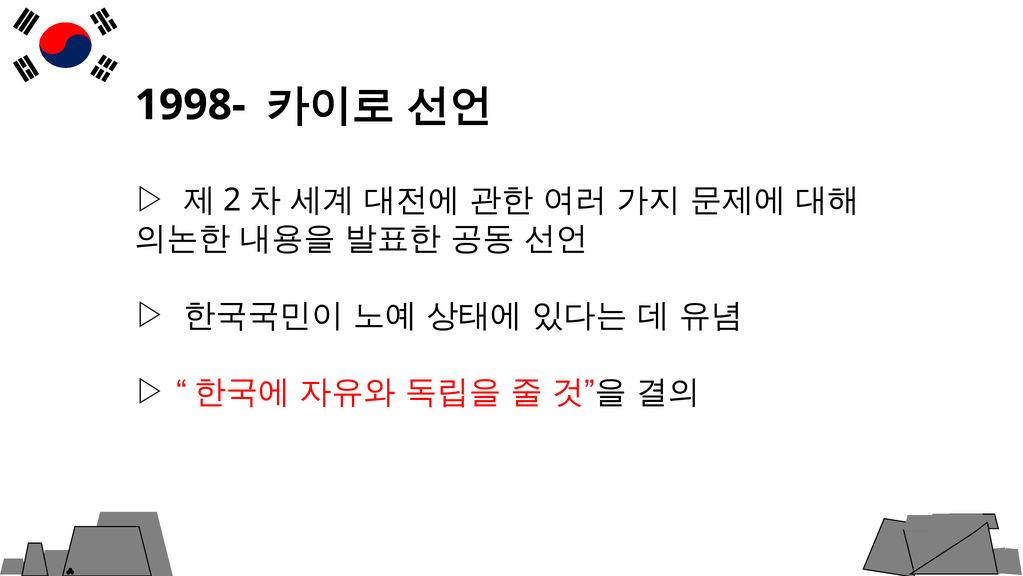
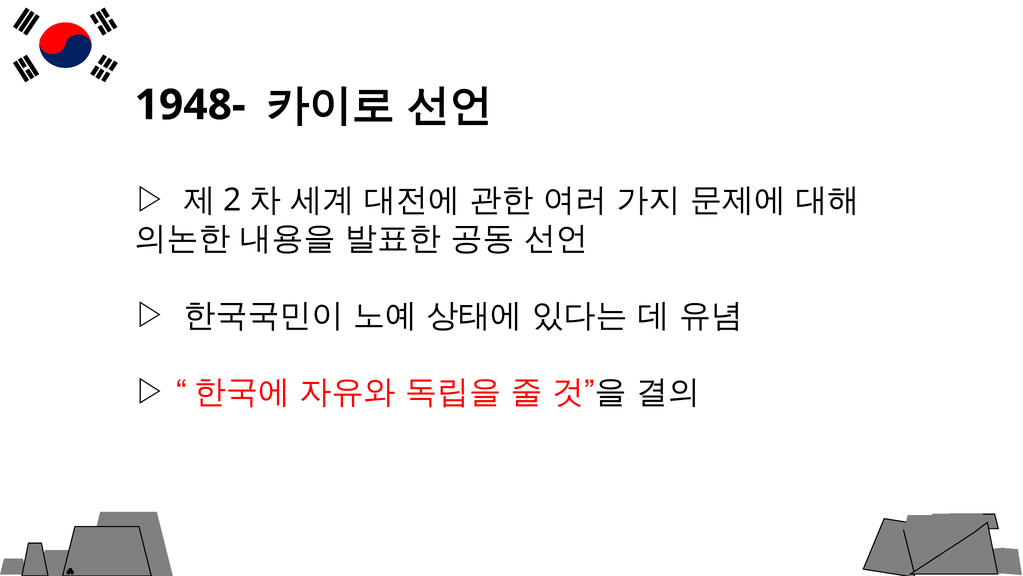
1998-: 1998- -> 1948- (190, 105)
